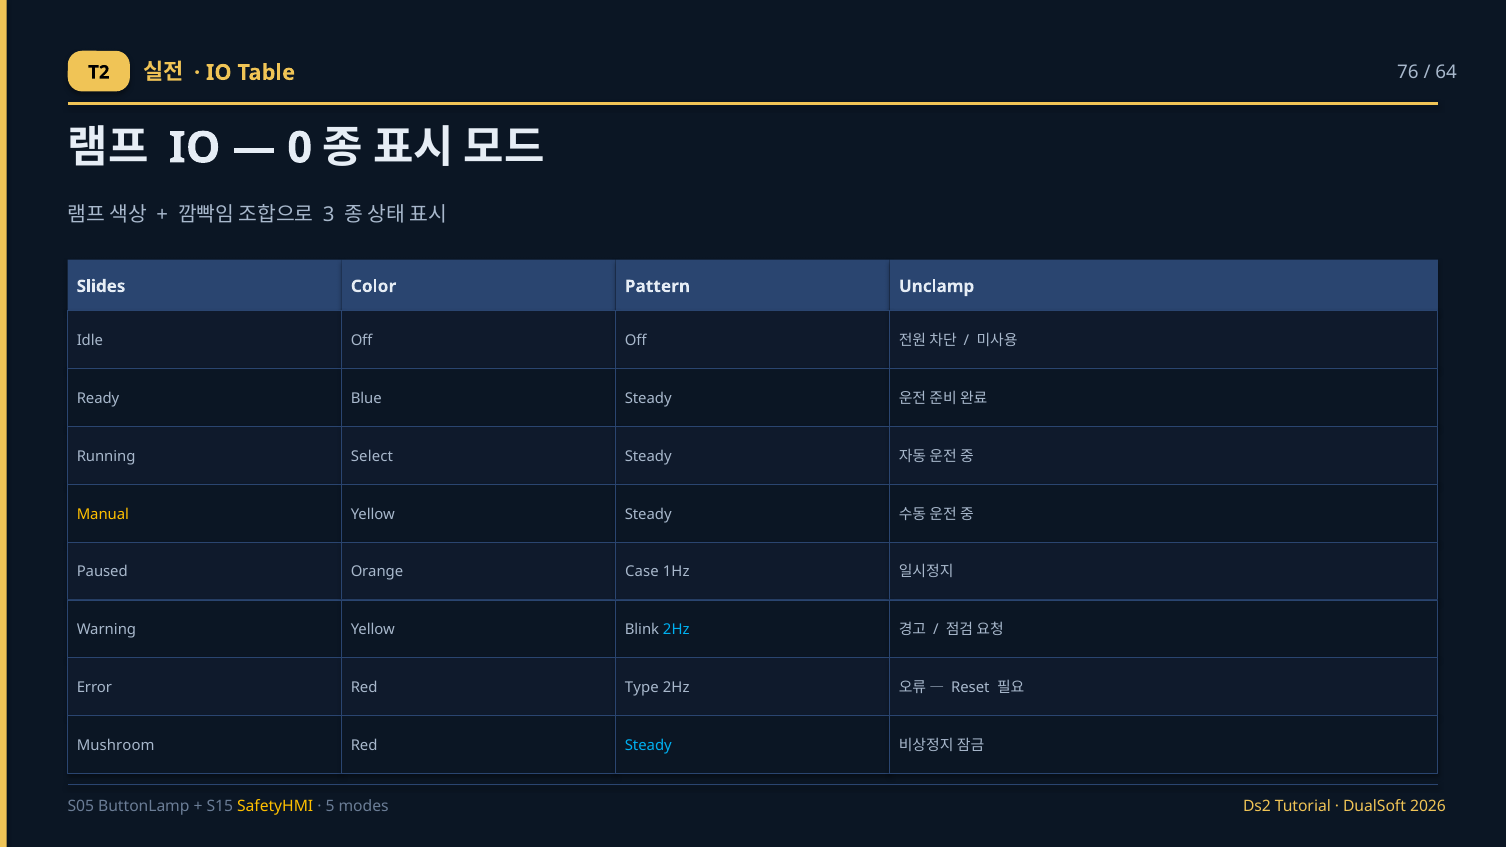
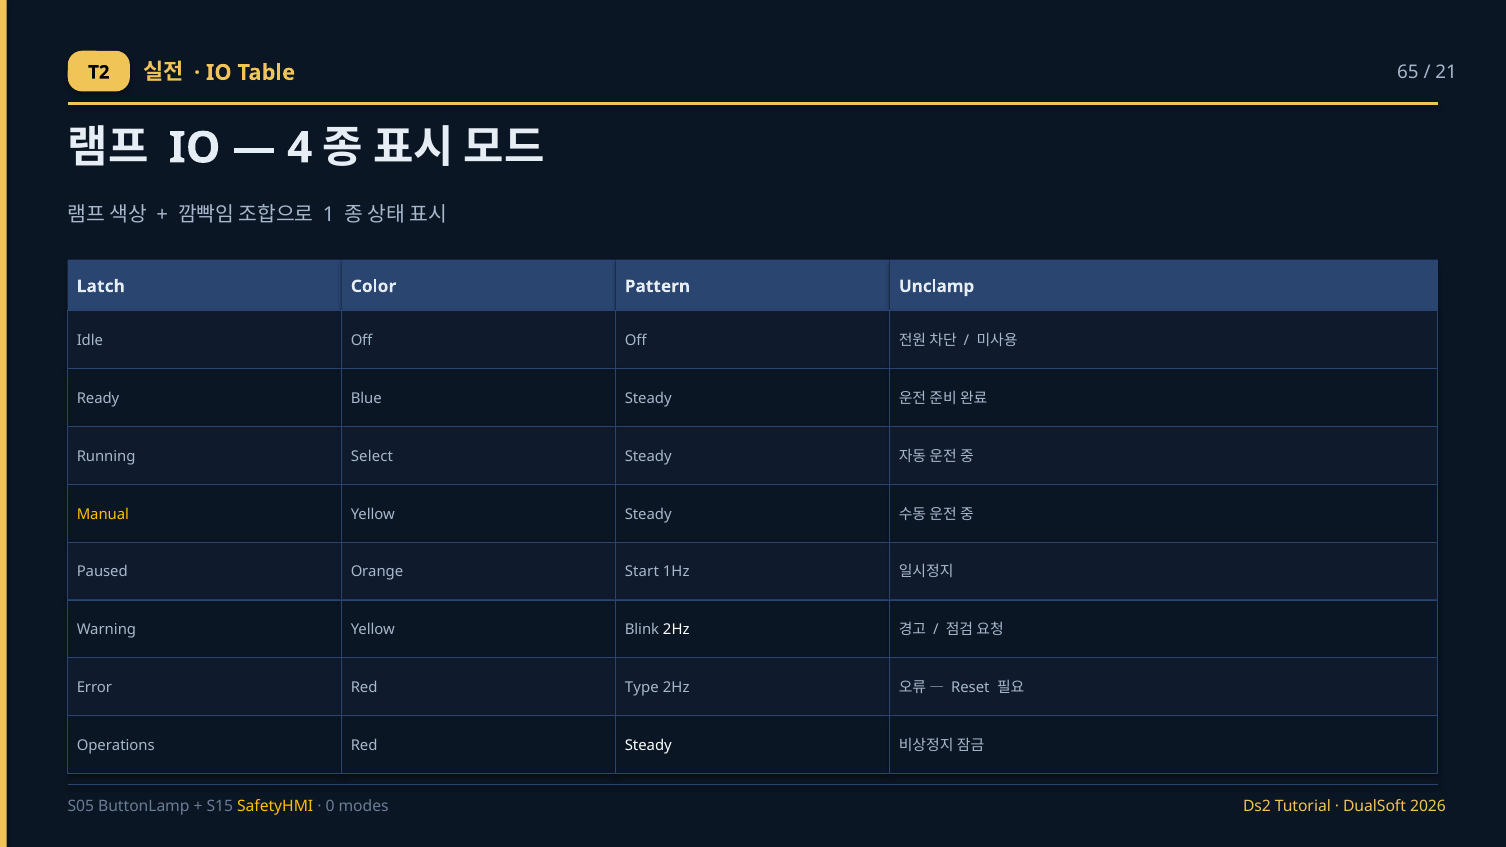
76: 76 -> 65 (1408, 72)
64: 64 -> 21 (1446, 72)
0: 0 -> 4 (300, 148)
3: 3 -> 1 (329, 215)
Slides: Slides -> Latch (101, 286)
Case: Case -> Start (642, 572)
2Hz colour: light blue -> white (676, 630)
Mushroom: Mushroom -> Operations (116, 746)
Steady colour: light blue -> white (648, 746)
5: 5 -> 0 (330, 807)
